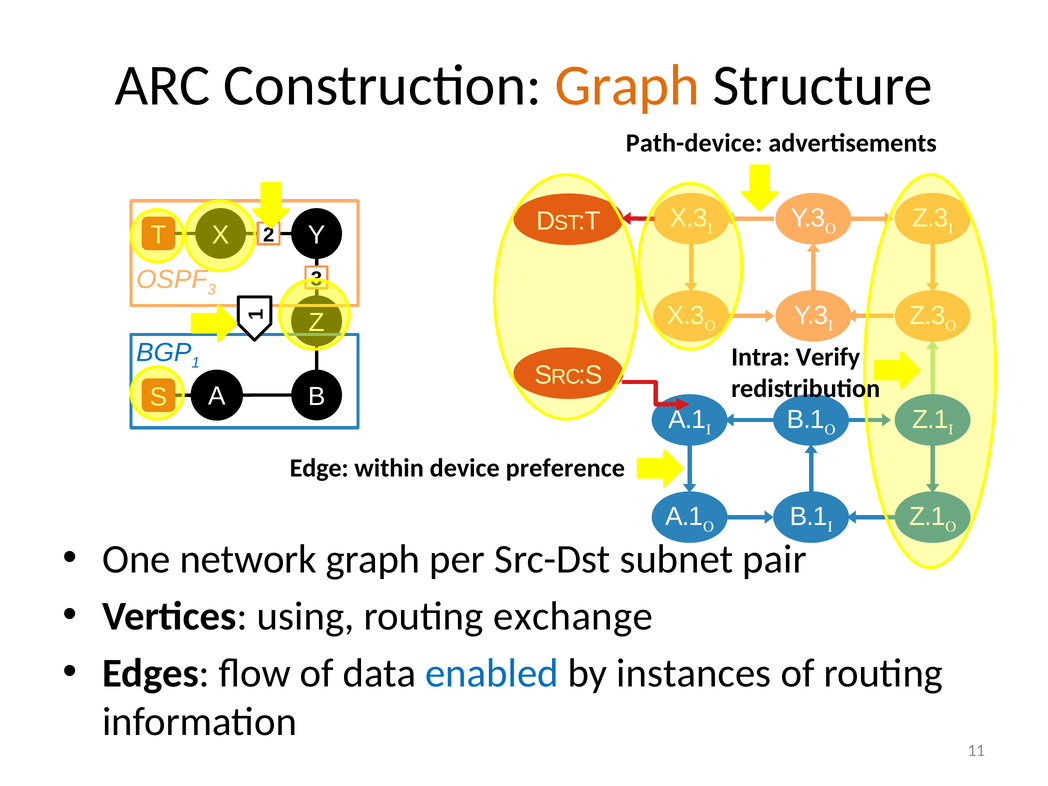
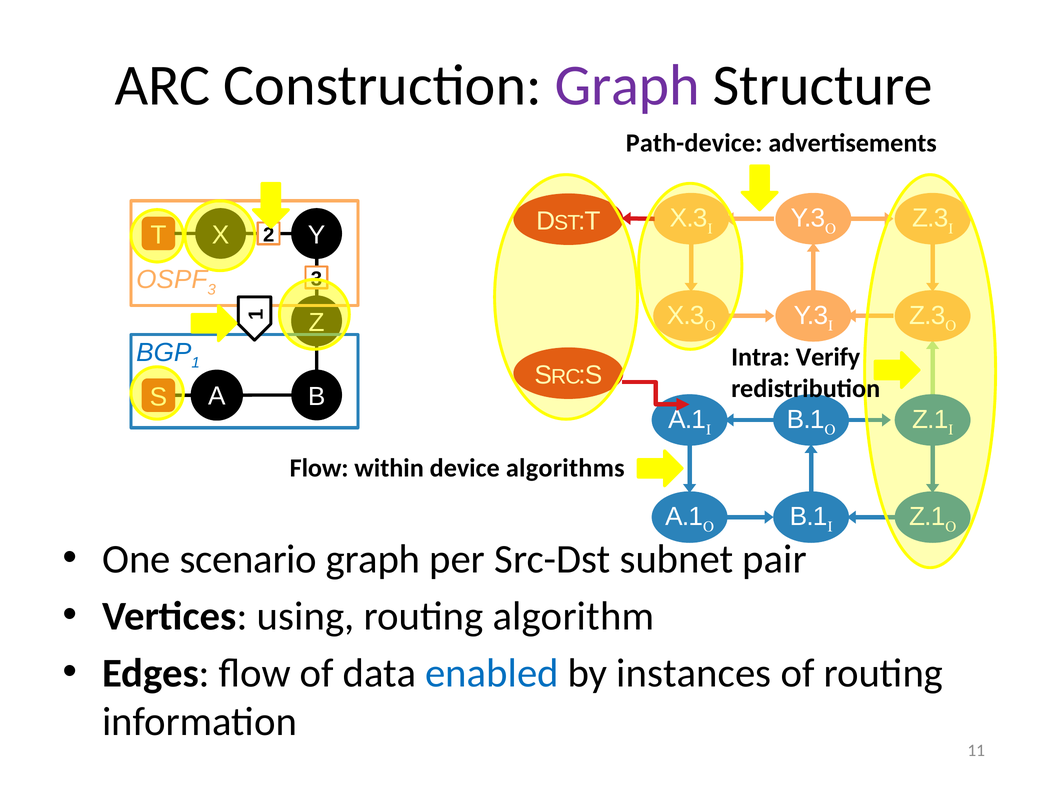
Graph colour: orange -> purple (627, 85)
Edge: Edge -> Flow (319, 468)
preference: preference -> algorithms (565, 468)
network: network -> scenario (248, 559)
exchange: exchange -> algorithm (573, 616)
